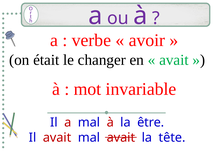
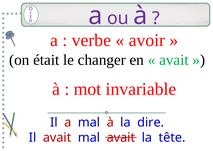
être: être -> dire (151, 122)
